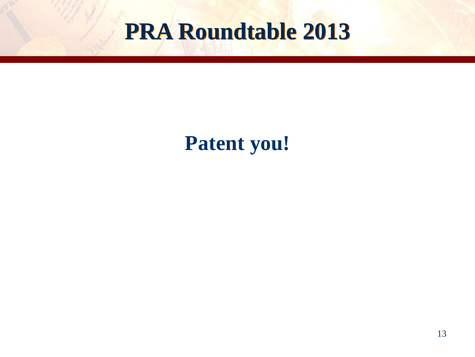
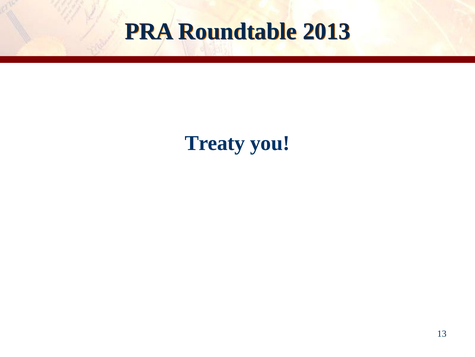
Patent: Patent -> Treaty (215, 143)
